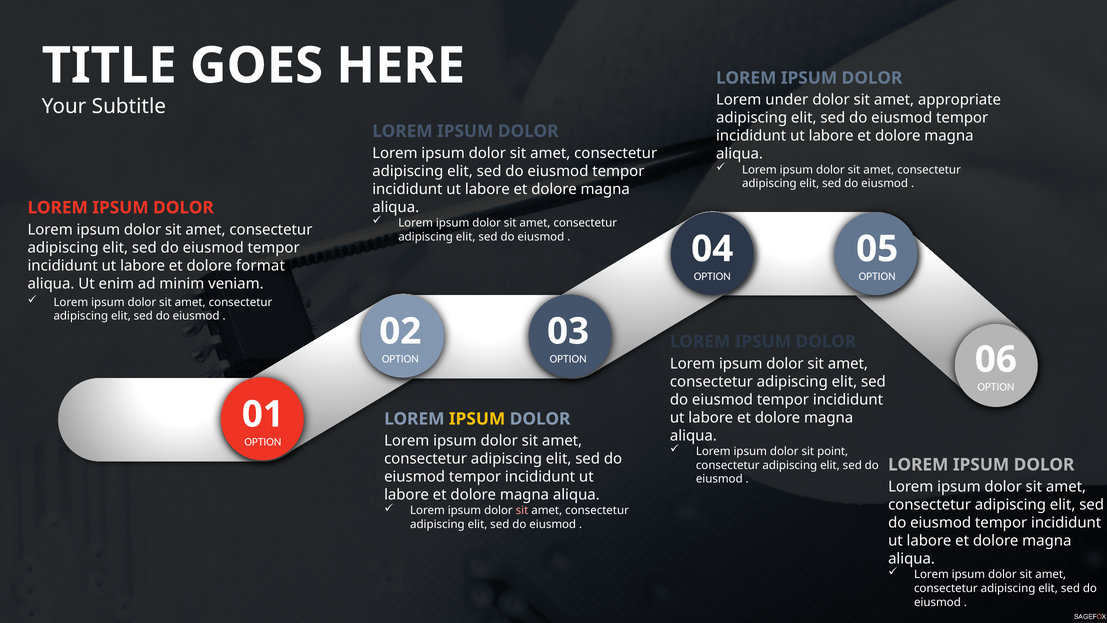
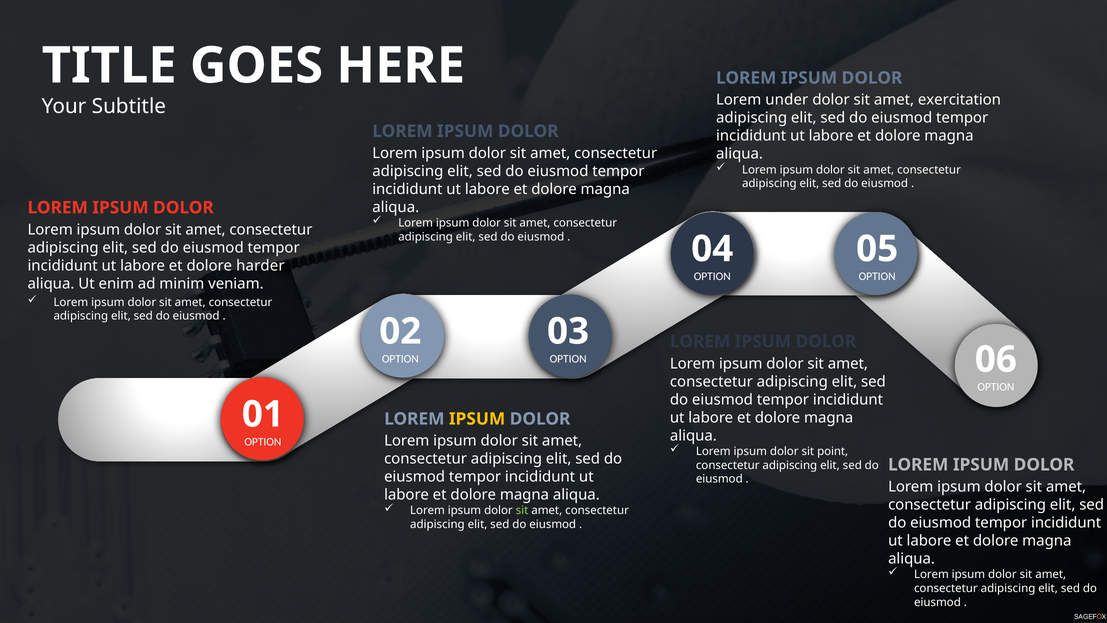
appropriate: appropriate -> exercitation (959, 100)
format: format -> harder (260, 266)
sit colour: pink -> light green (522, 510)
